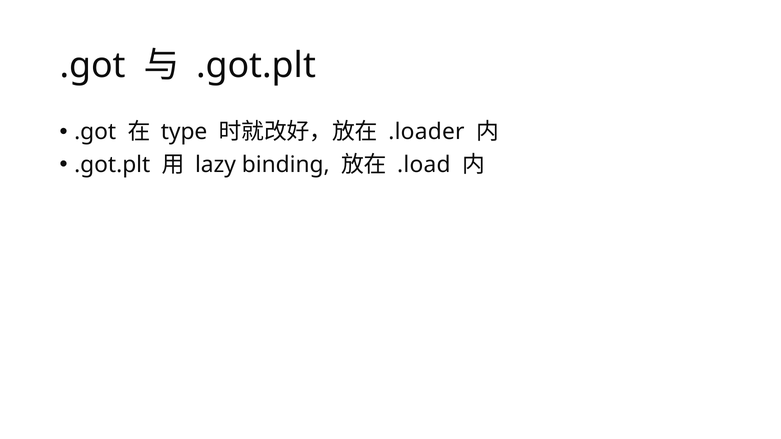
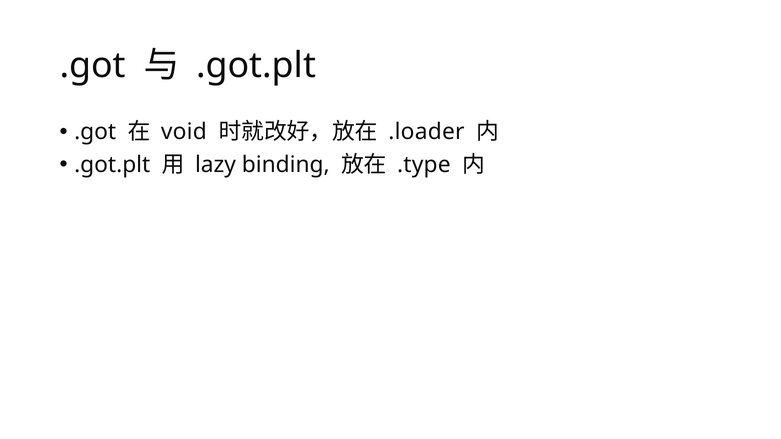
type: type -> void (184, 132)
.load: .load -> .type (424, 165)
